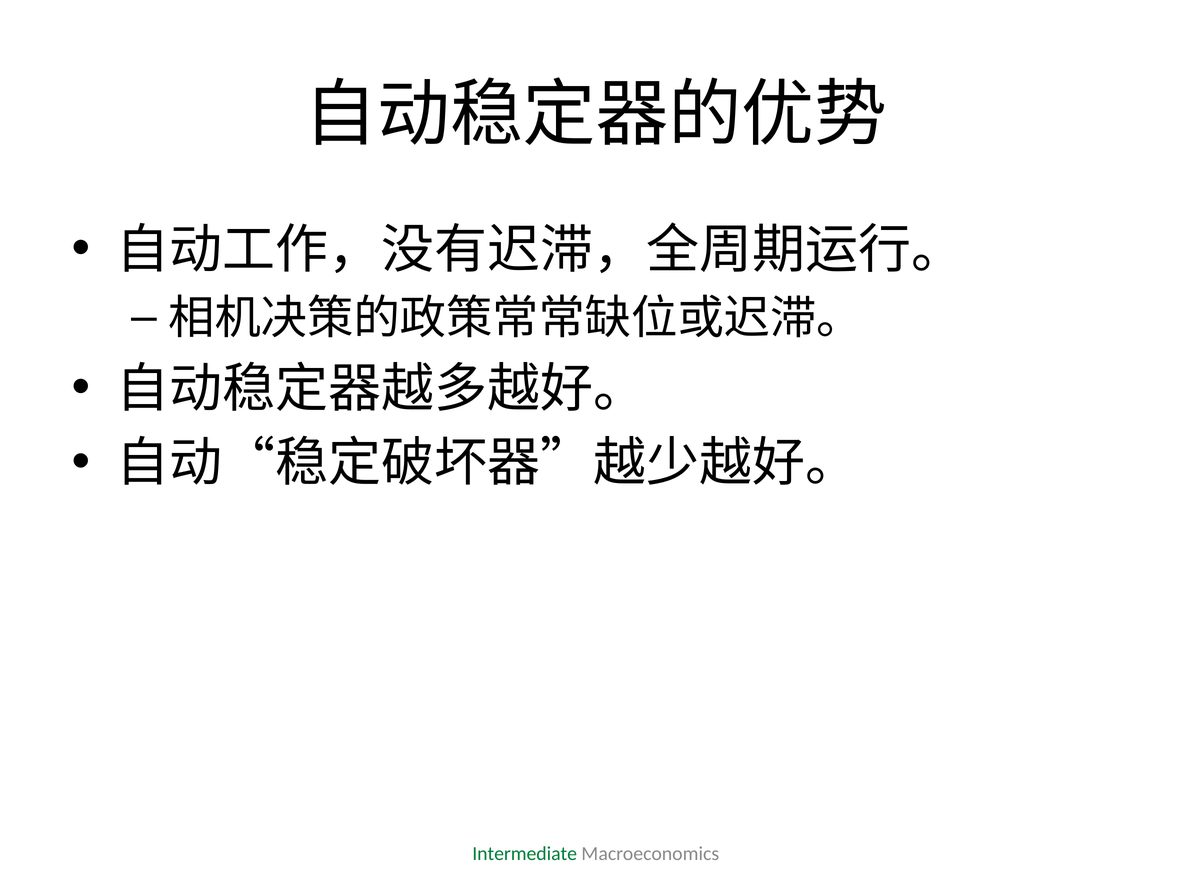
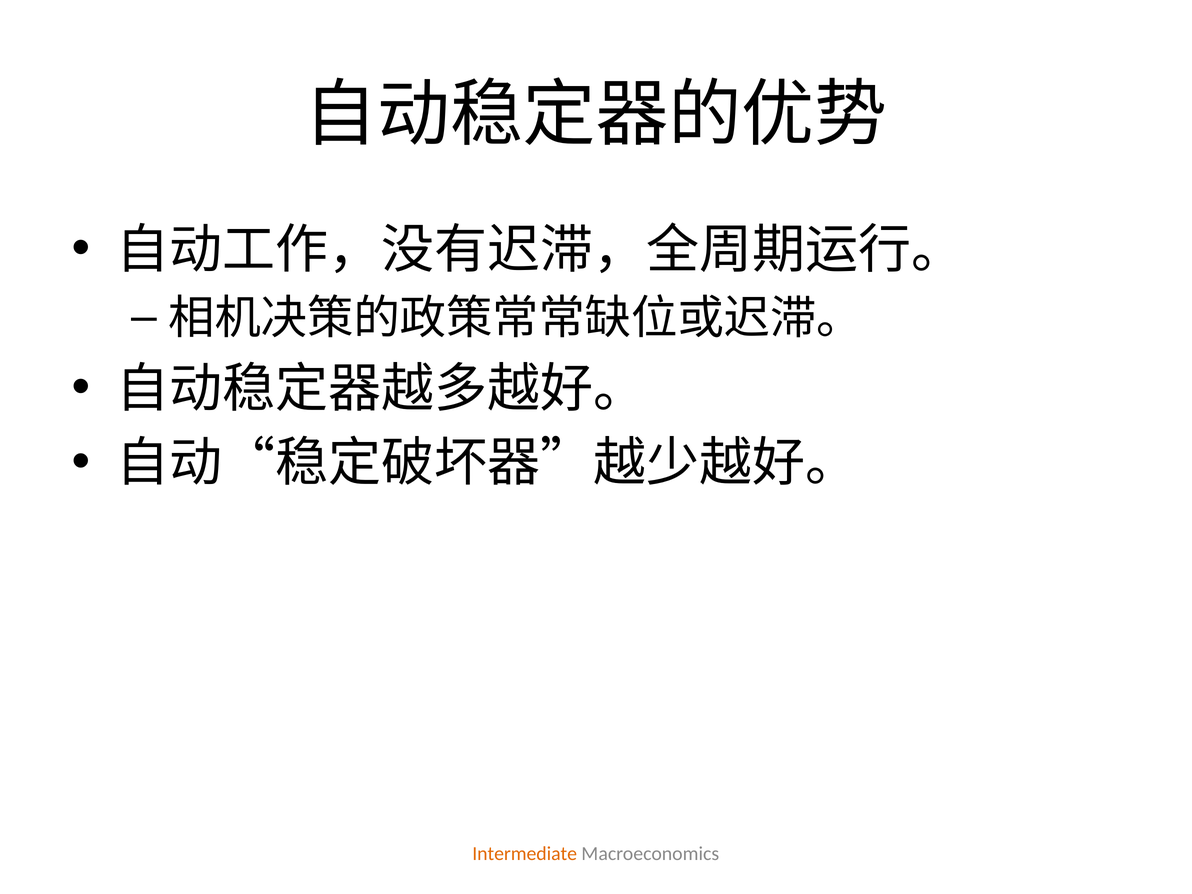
Intermediate colour: green -> orange (525, 854)
